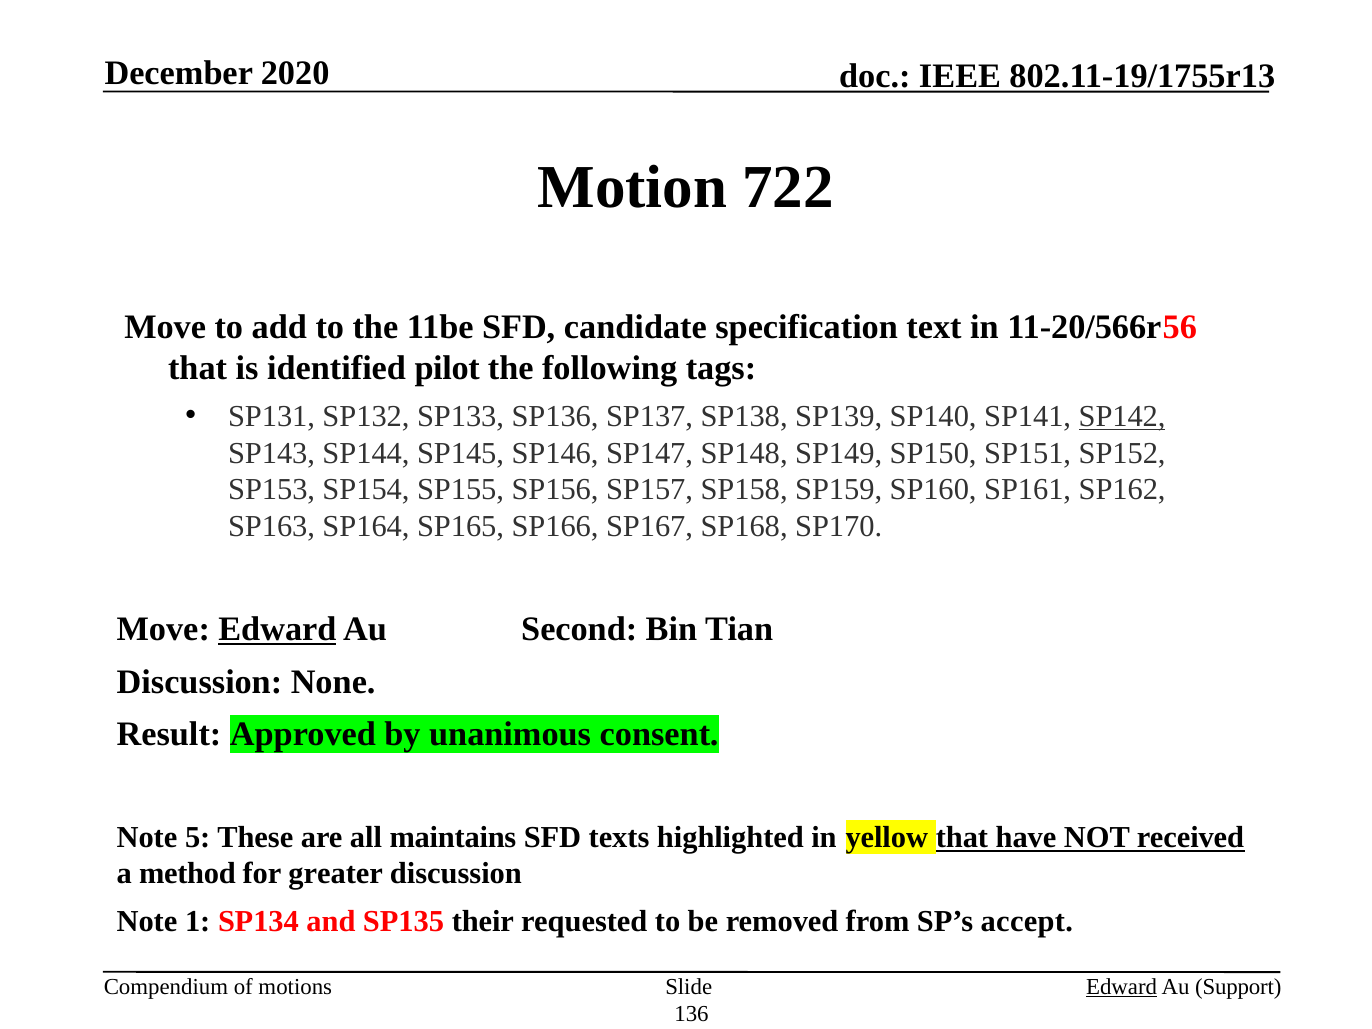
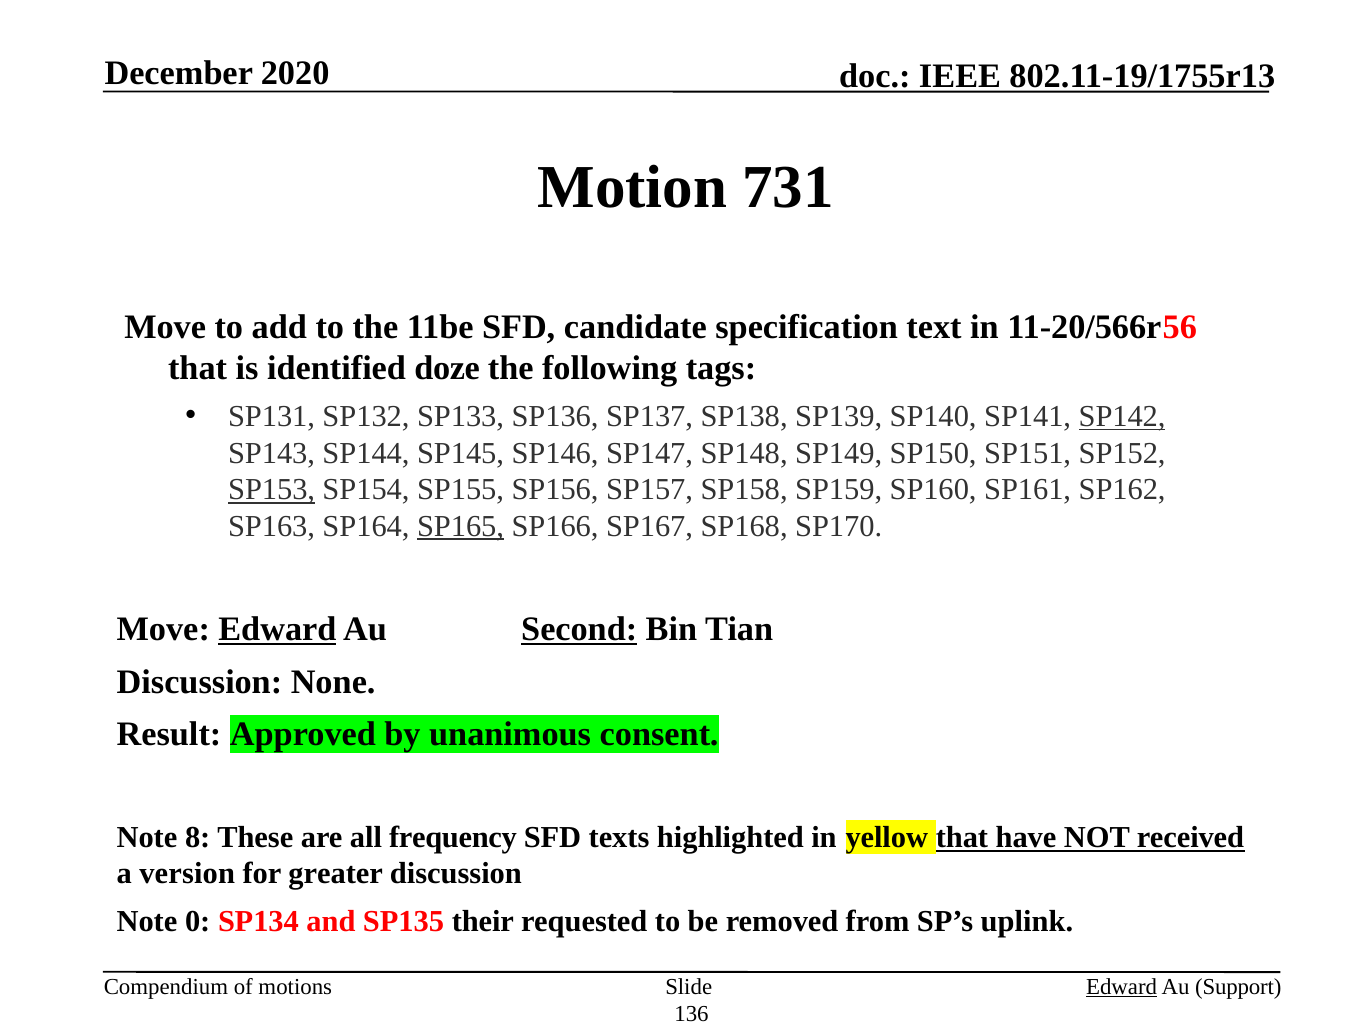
722: 722 -> 731 (788, 187)
pilot: pilot -> doze (447, 368)
SP153 underline: none -> present (272, 490)
SP165 underline: none -> present (461, 526)
Second underline: none -> present (579, 629)
5: 5 -> 8 (198, 837)
maintains: maintains -> frequency (453, 837)
method: method -> version (187, 874)
1: 1 -> 0 (198, 922)
accept: accept -> uplink (1027, 922)
